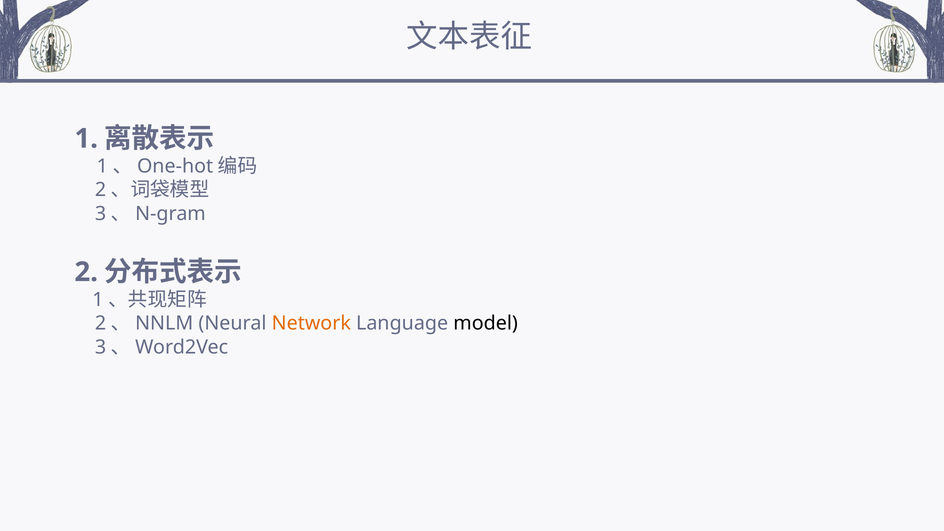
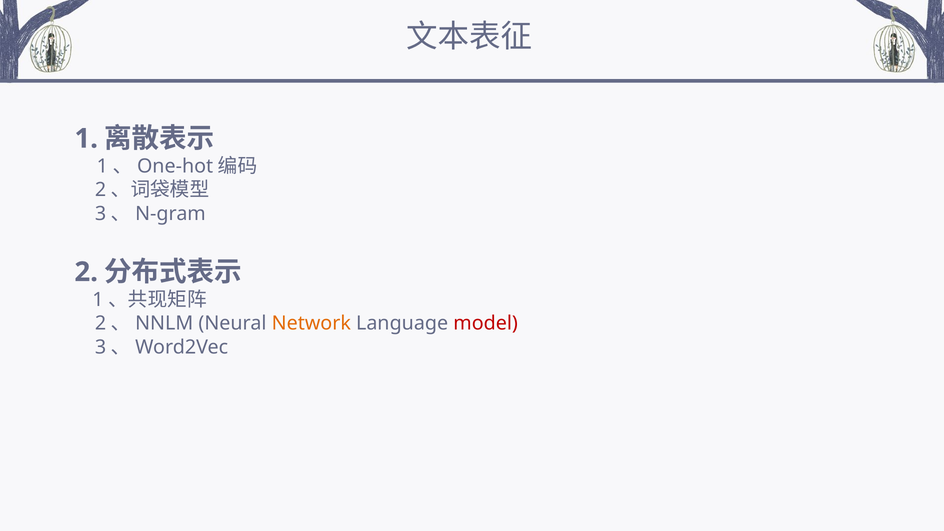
model colour: black -> red (486, 324)
